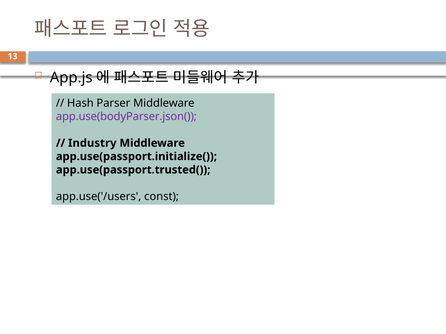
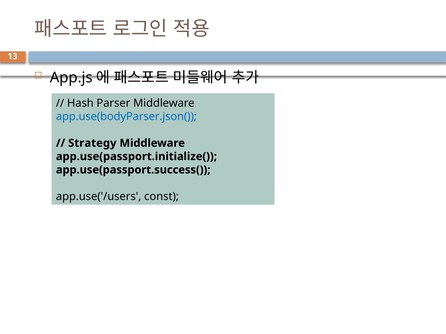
app.use(bodyParser.json( colour: purple -> blue (126, 117)
Industry: Industry -> Strategy (92, 143)
app.use(passport.trusted(: app.use(passport.trusted( -> app.use(passport.success( (133, 170)
